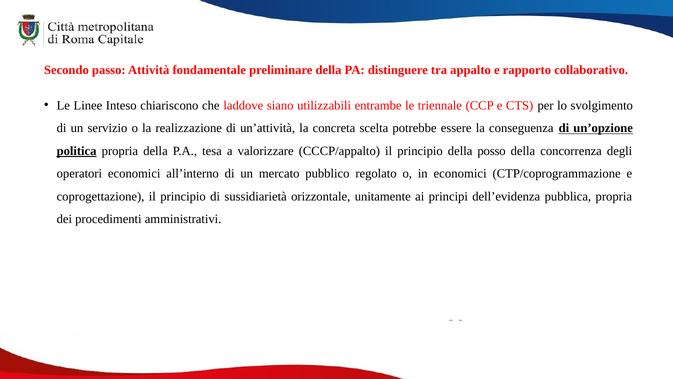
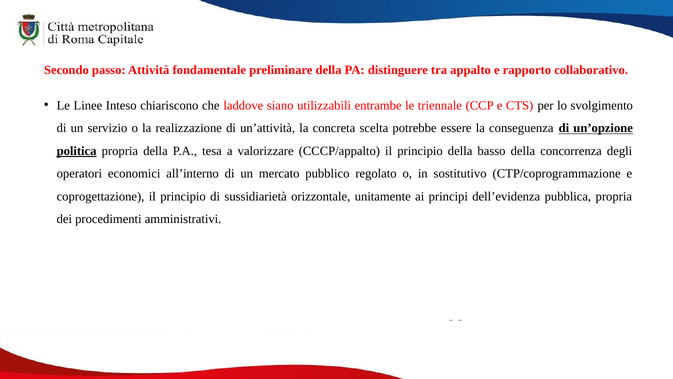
posso: posso -> basso (491, 151)
in economici: economici -> sostitutivo (460, 173)
